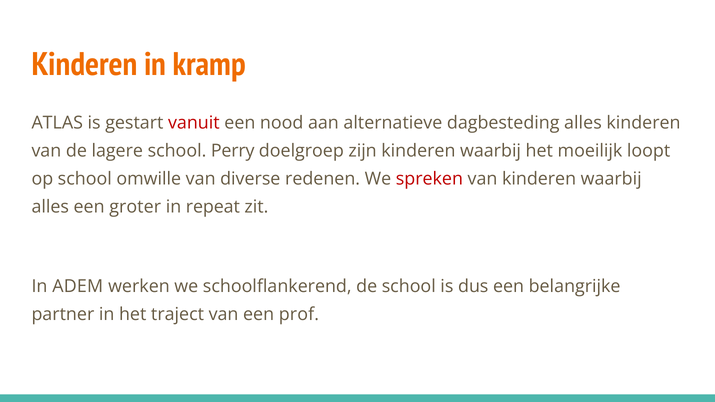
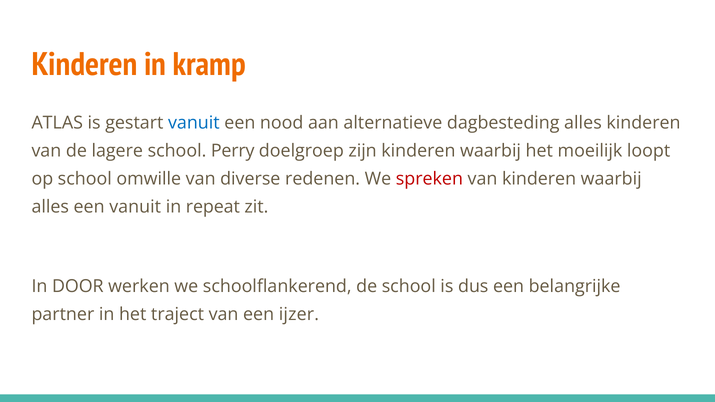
vanuit colour: red -> blue (194, 123)
een groter: groter -> vanuit (135, 207)
ADEM: ADEM -> DOOR (78, 287)
prof: prof -> ijzer (299, 314)
